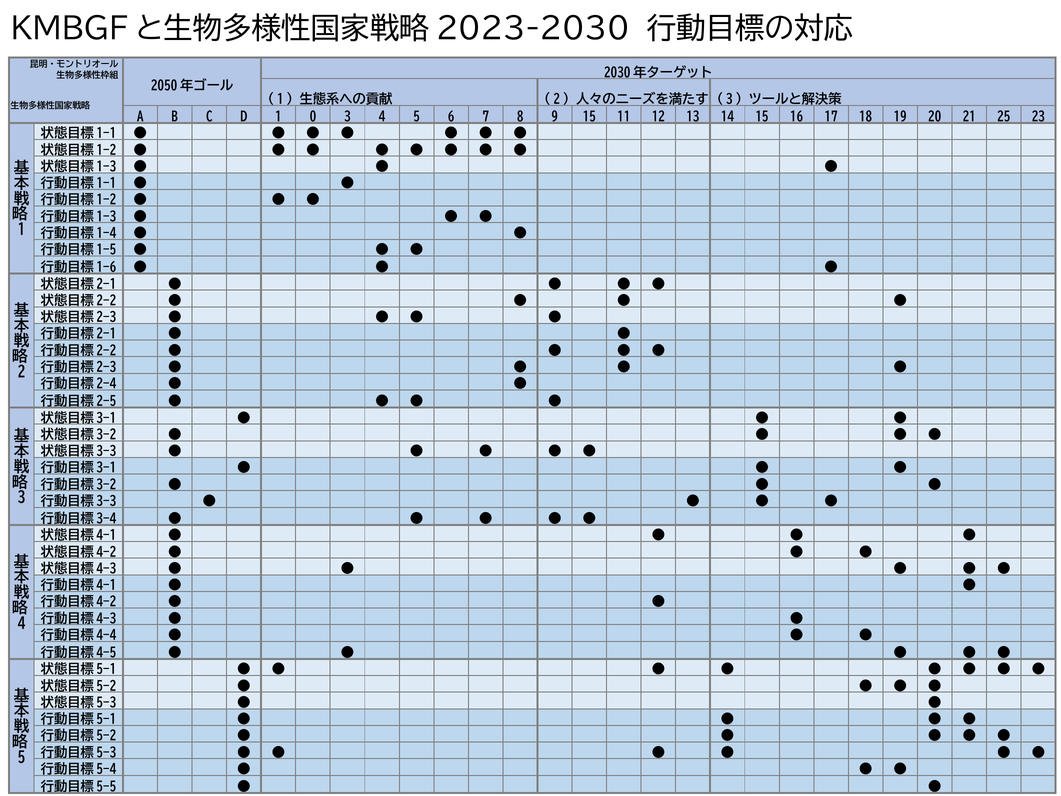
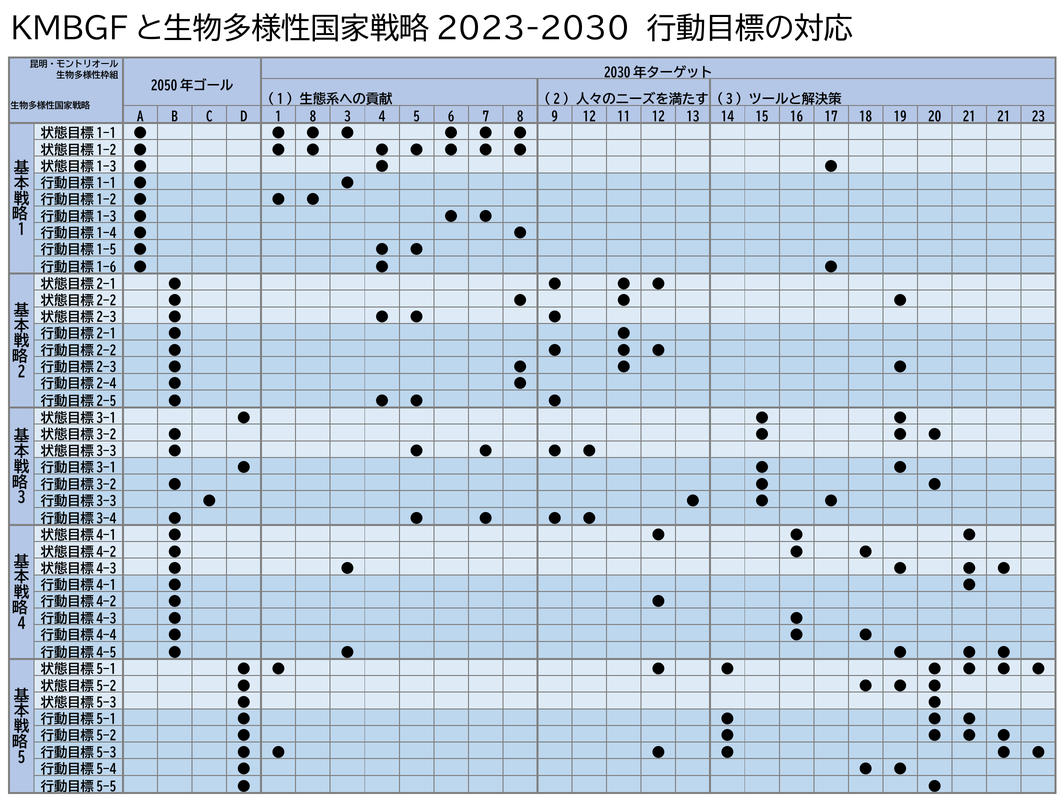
1 0: 0 -> 8 (313, 117)
9 15: 15 -> 12 (589, 117)
21 25: 25 -> 21 (1004, 117)
